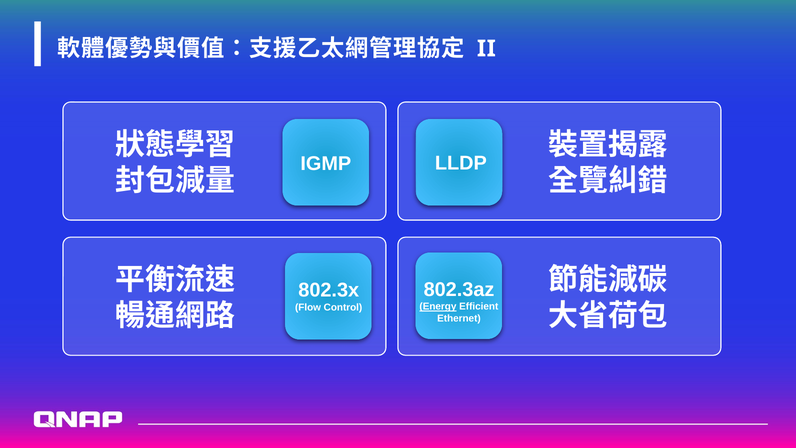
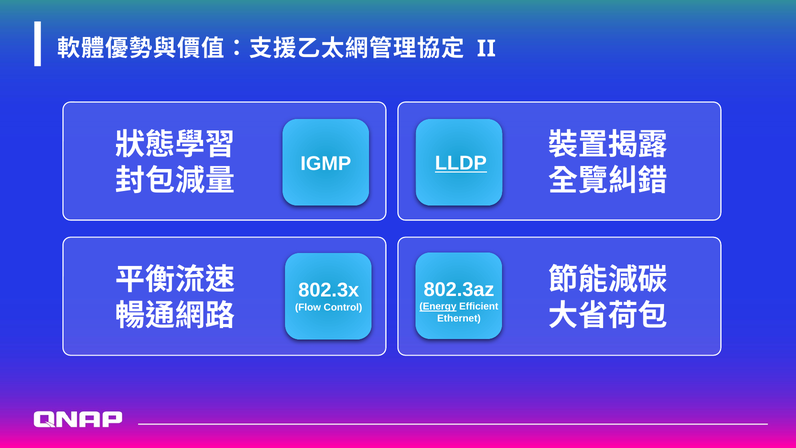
LLDP underline: none -> present (461, 163)
